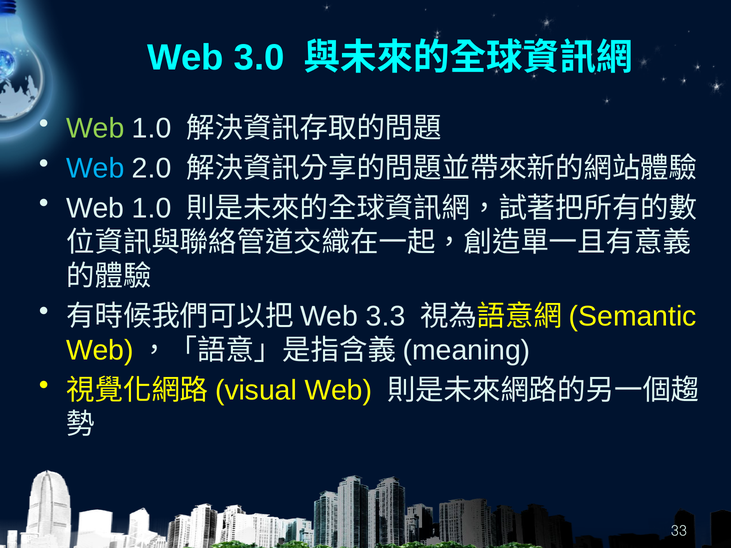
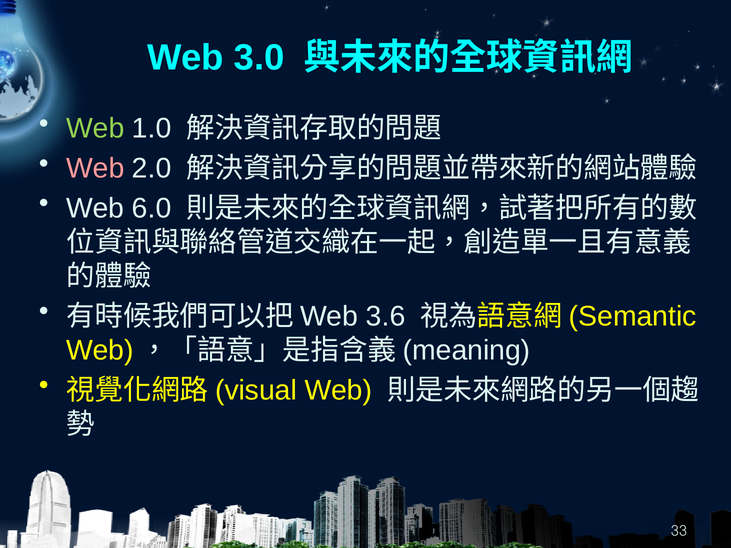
Web colour: light blue -> pink (95, 168)
1.0: 1.0 -> 6.0 (152, 208)
3.3: 3.3 -> 3.6 (386, 316)
